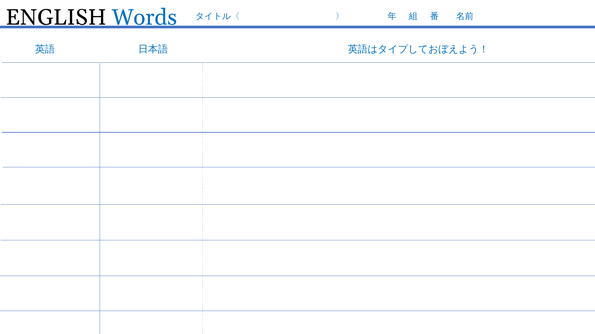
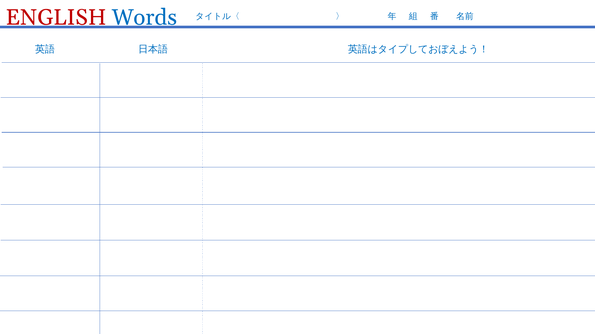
ENGLISH colour: black -> red (56, 18)
